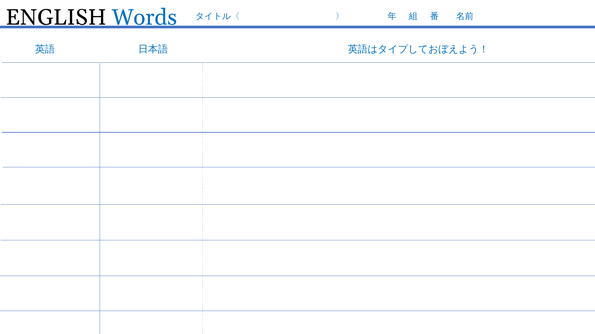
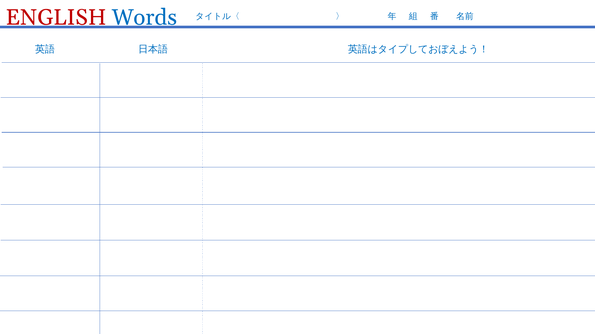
ENGLISH colour: black -> red (56, 18)
